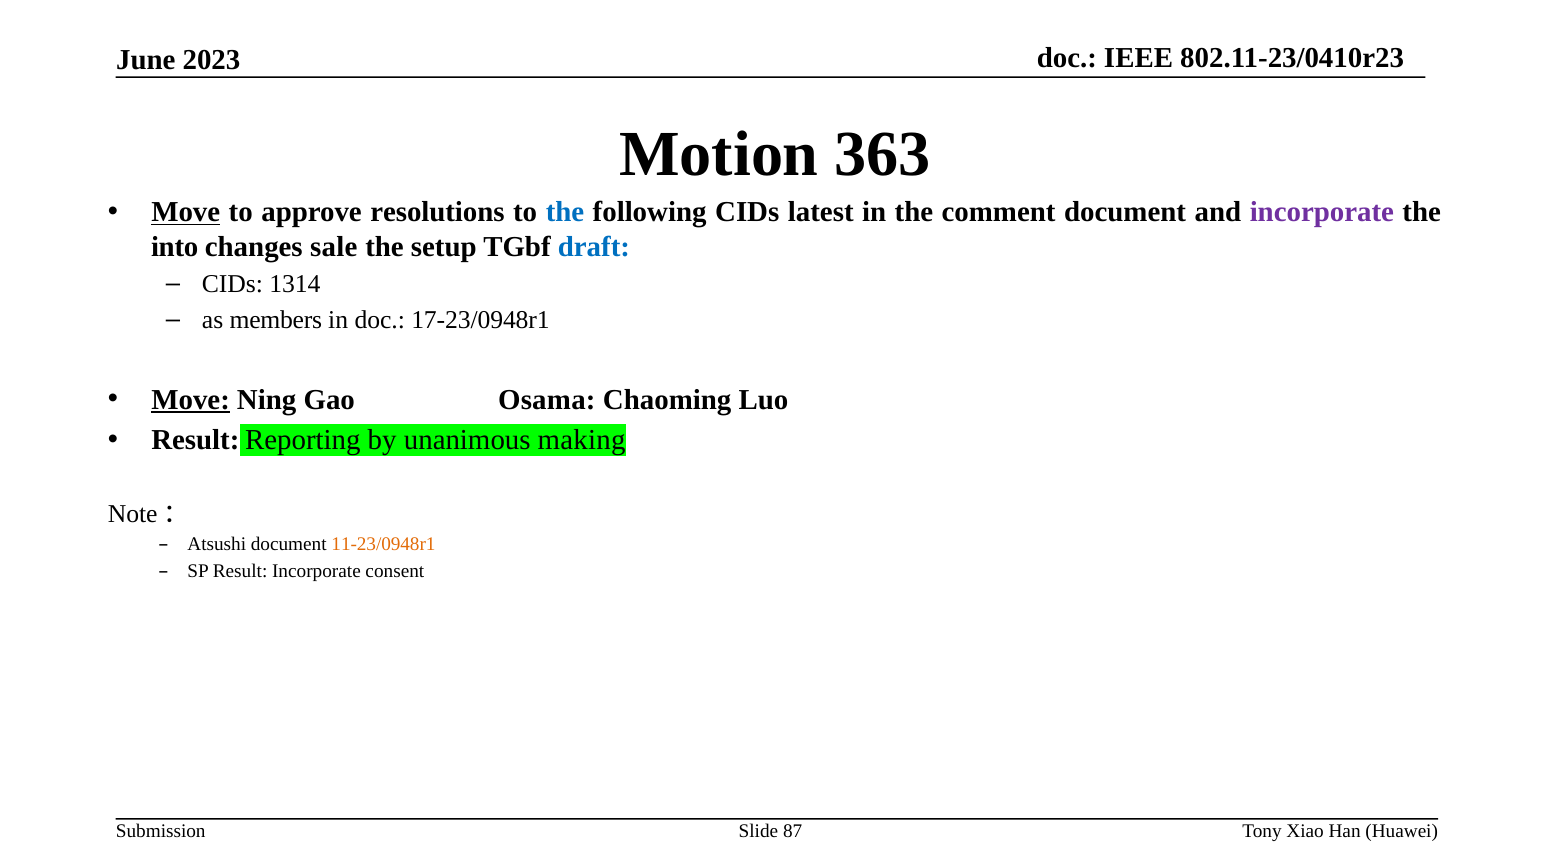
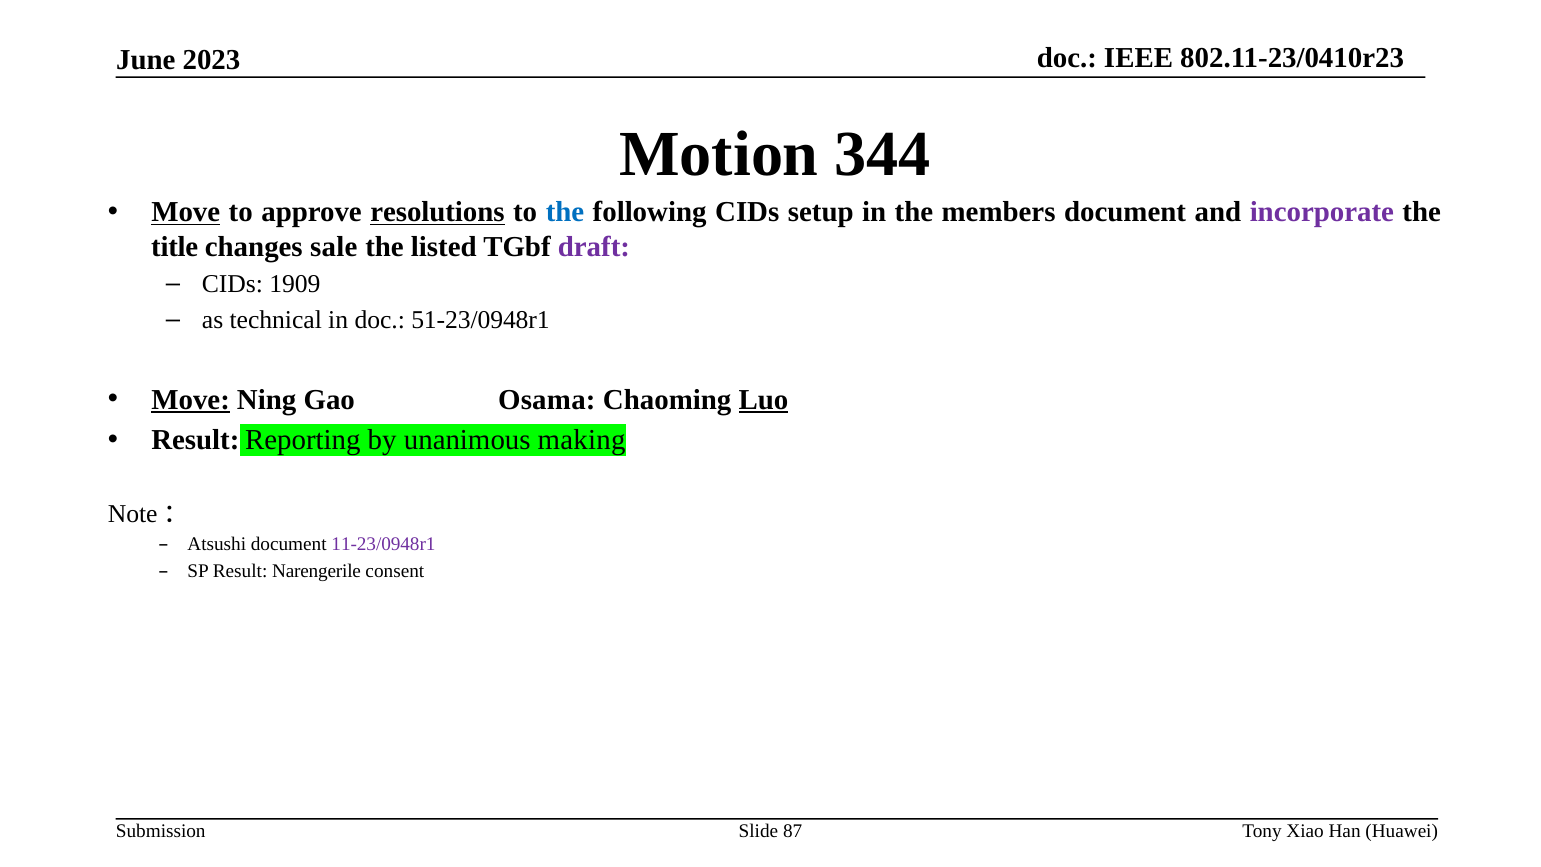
363: 363 -> 344 (883, 155)
resolutions underline: none -> present (437, 212)
latest: latest -> setup (821, 212)
comment: comment -> members (999, 212)
into: into -> title (175, 247)
setup: setup -> listed (444, 247)
draft colour: blue -> purple (594, 247)
1314: 1314 -> 1909 (295, 284)
members: members -> technical (276, 320)
17-23/0948r1: 17-23/0948r1 -> 51-23/0948r1 (480, 320)
Luo underline: none -> present (764, 399)
11-23/0948r1 colour: orange -> purple (383, 544)
Result Incorporate: Incorporate -> Narengerile (317, 571)
